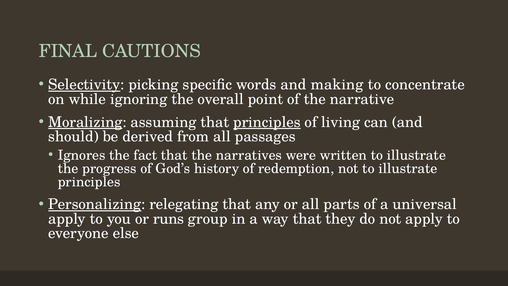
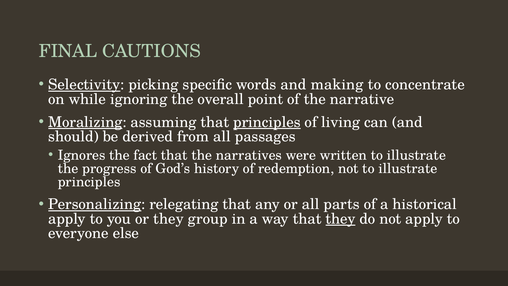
universal: universal -> historical (425, 204)
or runs: runs -> they (168, 219)
they underline: none -> present (340, 219)
